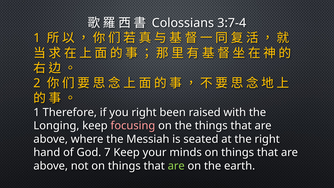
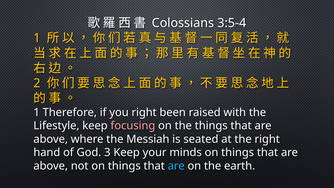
3:7-4: 3:7-4 -> 3:5-4 (232, 23)
Longing: Longing -> Lifestyle (56, 126)
7: 7 -> 3 (107, 152)
are colour: light green -> light blue (176, 166)
